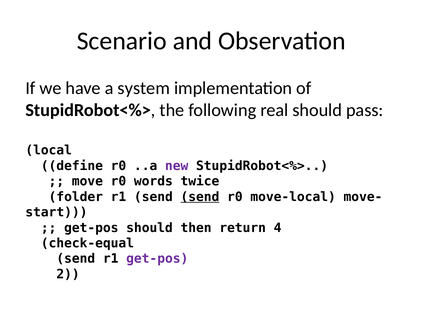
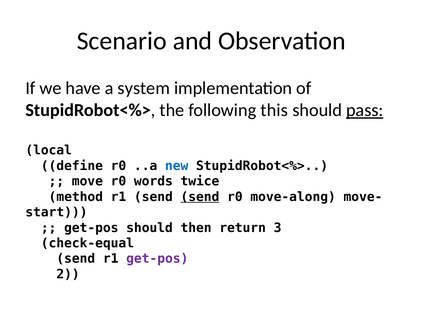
real: real -> this (274, 110)
pass underline: none -> present (365, 110)
new colour: purple -> blue (177, 166)
folder: folder -> method (76, 197)
move-local: move-local -> move-along (293, 197)
4: 4 -> 3 (278, 228)
